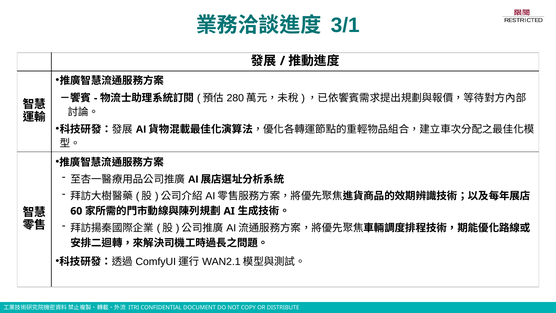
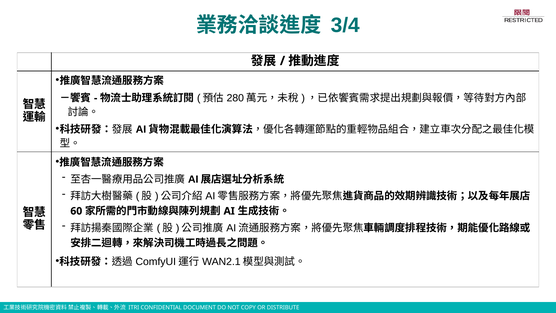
3/1: 3/1 -> 3/4 (345, 25)
